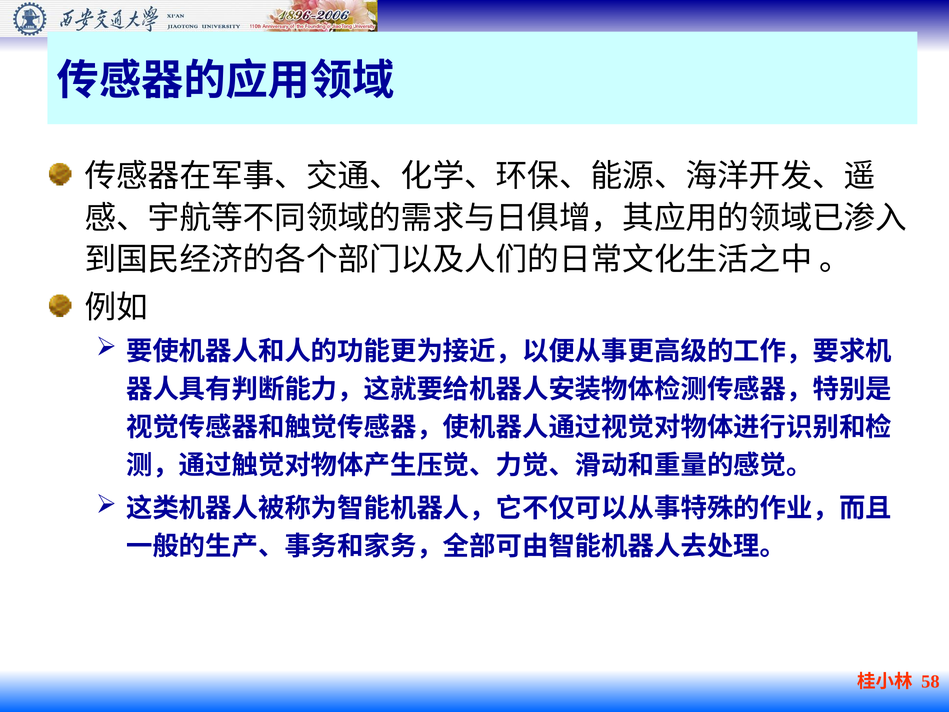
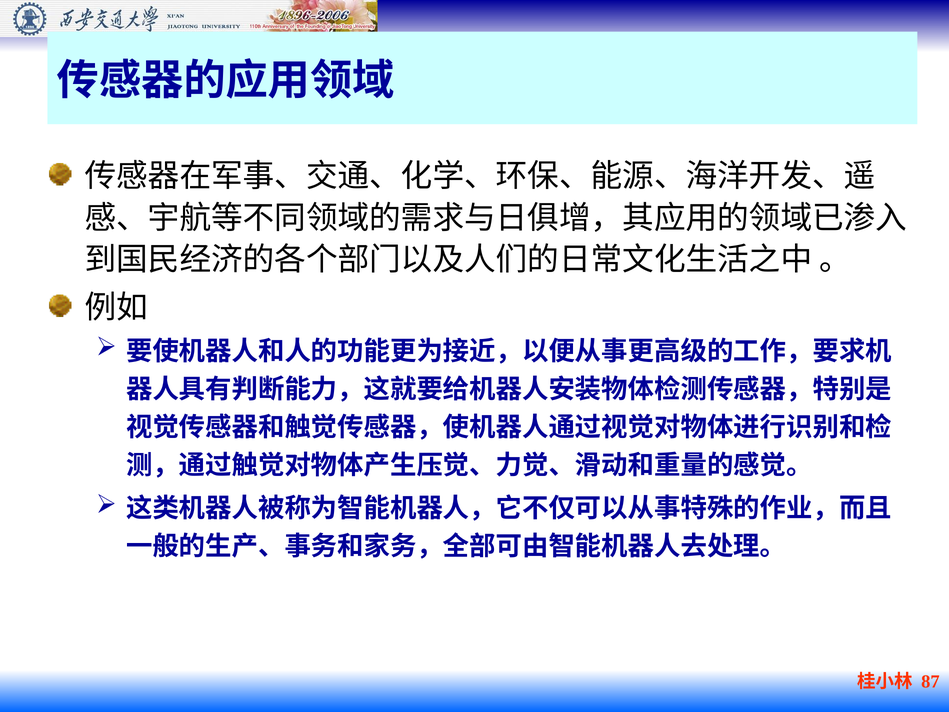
58: 58 -> 87 (930, 681)
